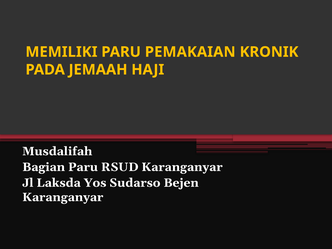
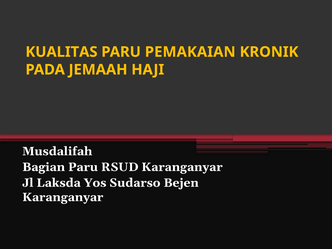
MEMILIKI: MEMILIKI -> KUALITAS (61, 52)
